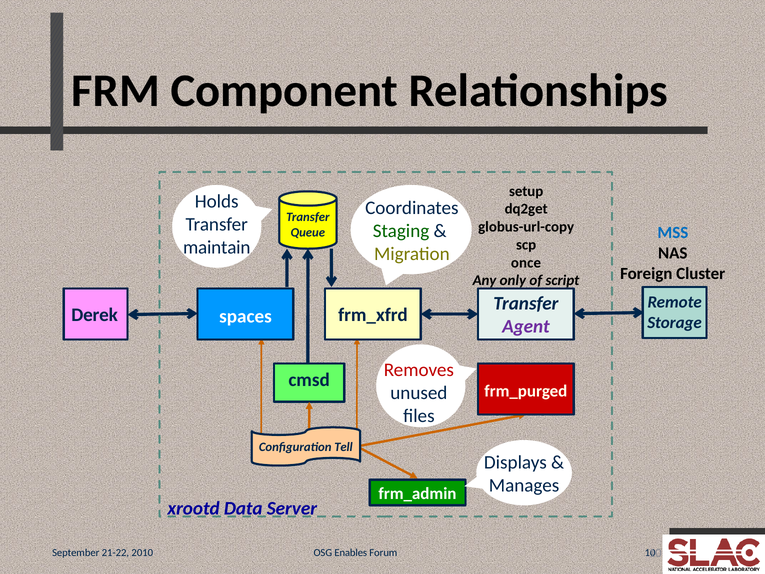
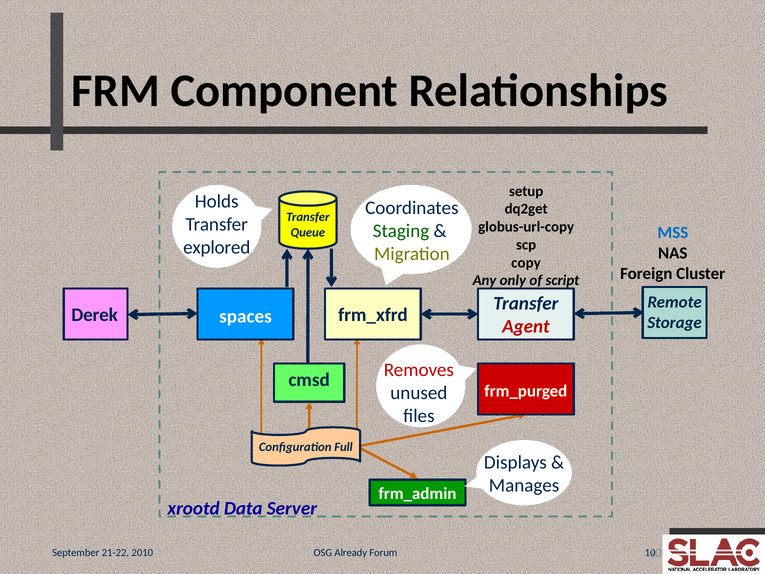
maintain: maintain -> explored (217, 247)
once: once -> copy (526, 263)
Agent colour: purple -> red (526, 326)
Tell: Tell -> Full (344, 447)
Enables: Enables -> Already (351, 553)
